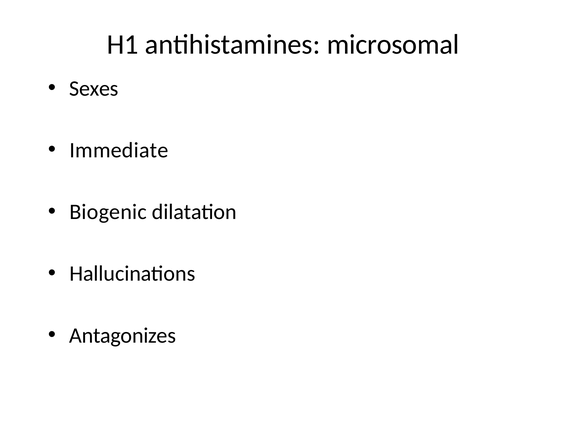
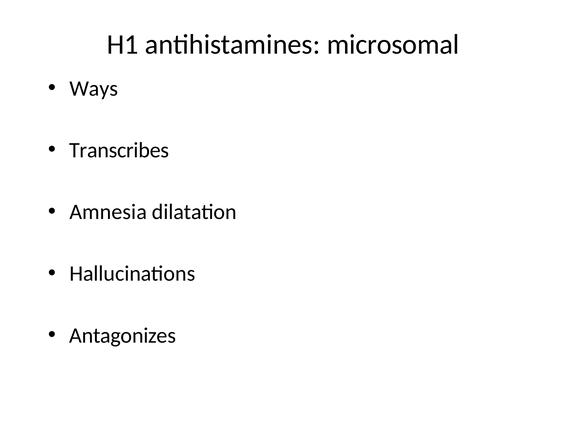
Sexes: Sexes -> Ways (94, 88)
Immediate: Immediate -> Transcribes (119, 150)
Biogenic: Biogenic -> Amnesia (108, 212)
